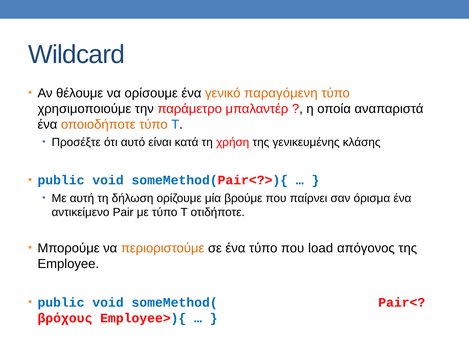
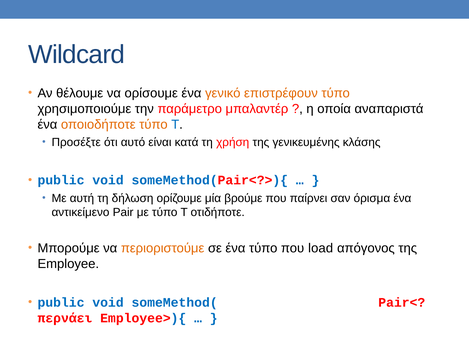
παραγόμενη: παραγόμενη -> επιστρέφουν (281, 93)
βρόχους: βρόχους -> περνάει (65, 318)
